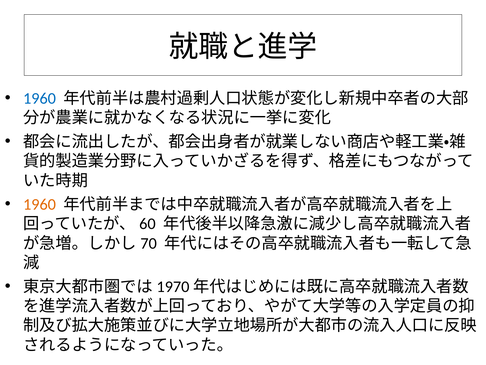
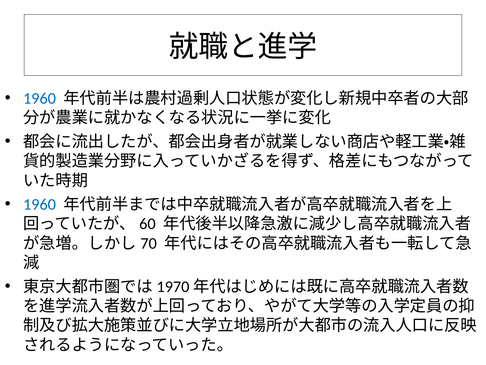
1960 colour: orange -> blue (40, 204)
